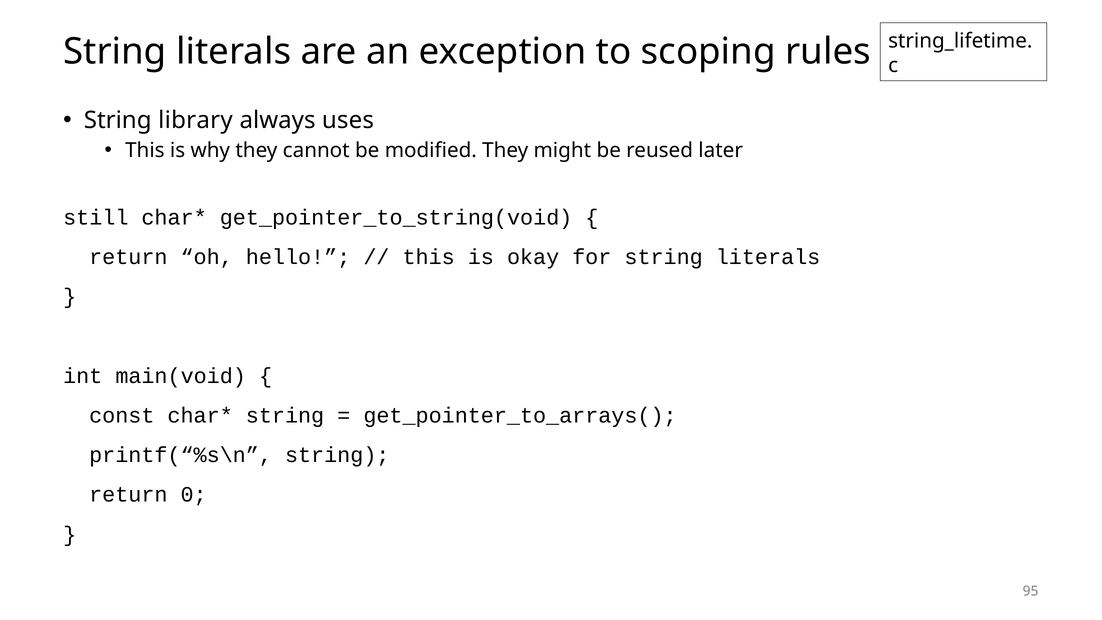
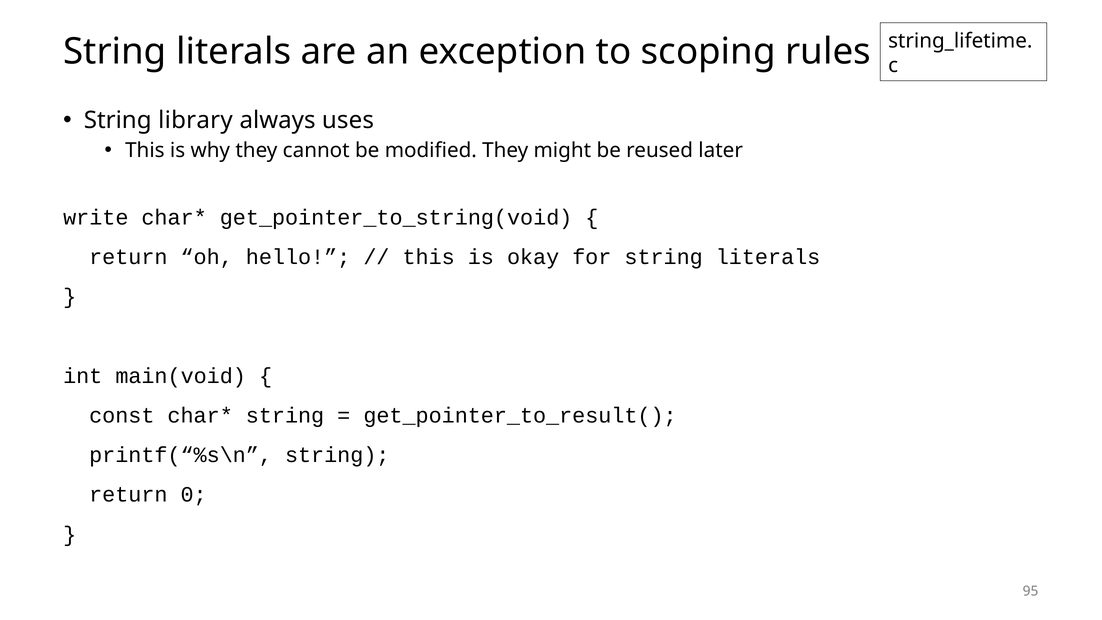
still: still -> write (96, 217)
get_pointer_to_arrays(: get_pointer_to_arrays( -> get_pointer_to_result( (520, 415)
